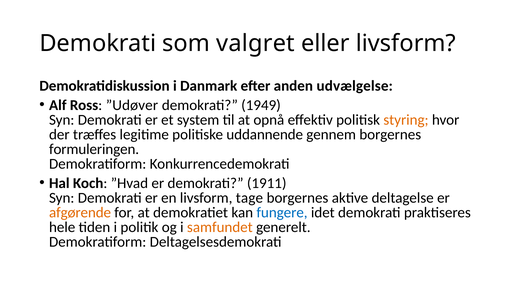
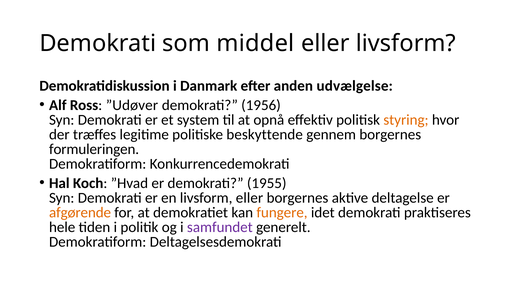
valgret: valgret -> middel (255, 43)
1949: 1949 -> 1956 (261, 105)
uddannende: uddannende -> beskyttende (265, 135)
1911: 1911 -> 1955 (267, 183)
livsform tage: tage -> eller (249, 198)
fungere colour: blue -> orange (282, 213)
samfundet colour: orange -> purple (220, 227)
